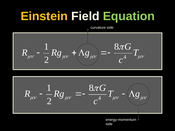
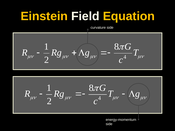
Equation colour: light green -> yellow (129, 16)
